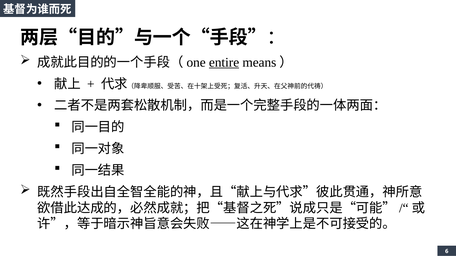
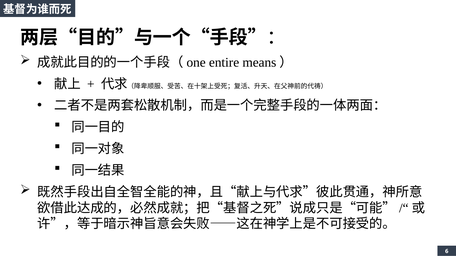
entire underline: present -> none (224, 62)
